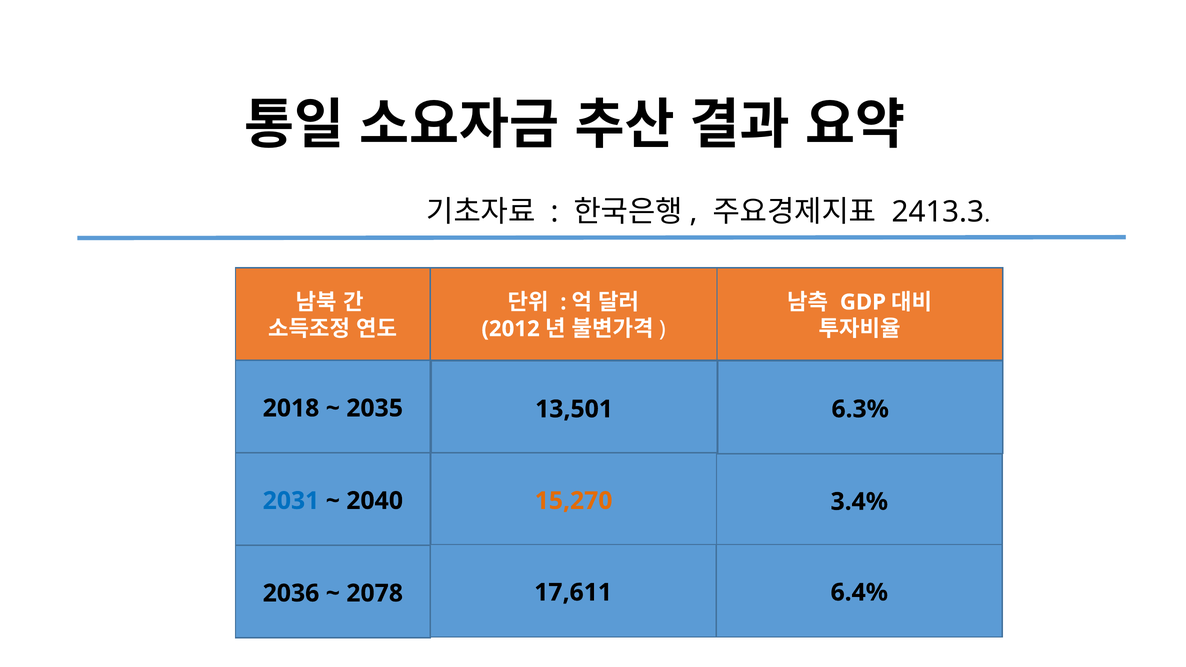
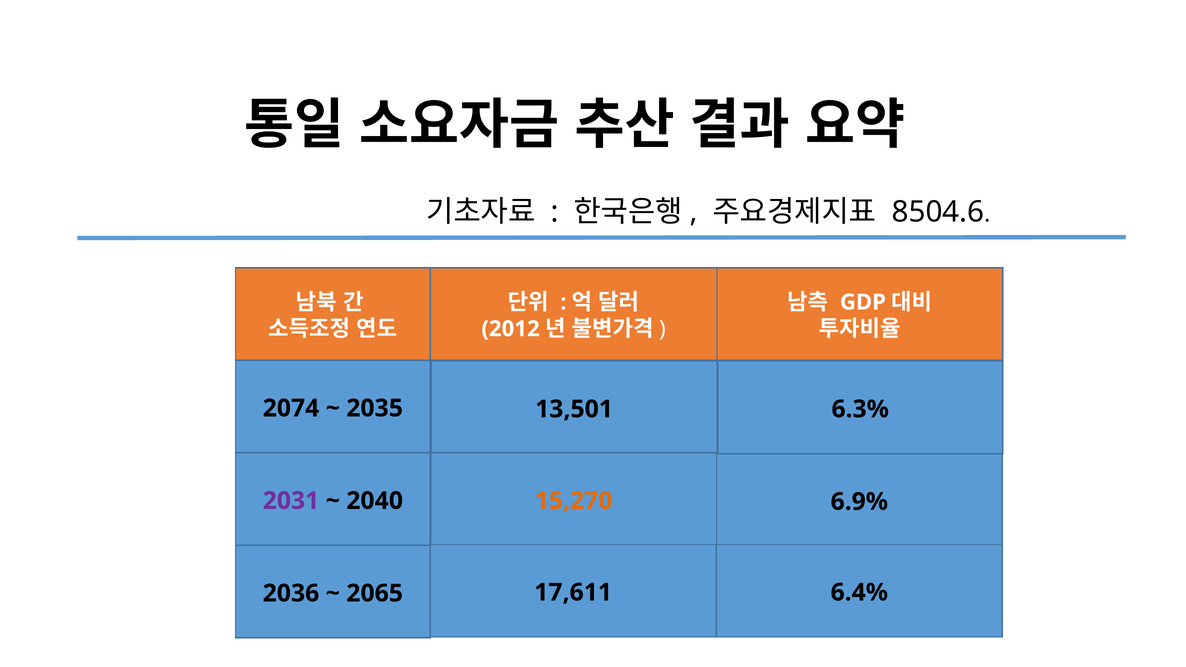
2413.3: 2413.3 -> 8504.6 (938, 212)
2018: 2018 -> 2074 (291, 408)
2031 colour: blue -> purple (291, 501)
3.4%: 3.4% -> 6.9% (859, 502)
2078: 2078 -> 2065 (375, 593)
